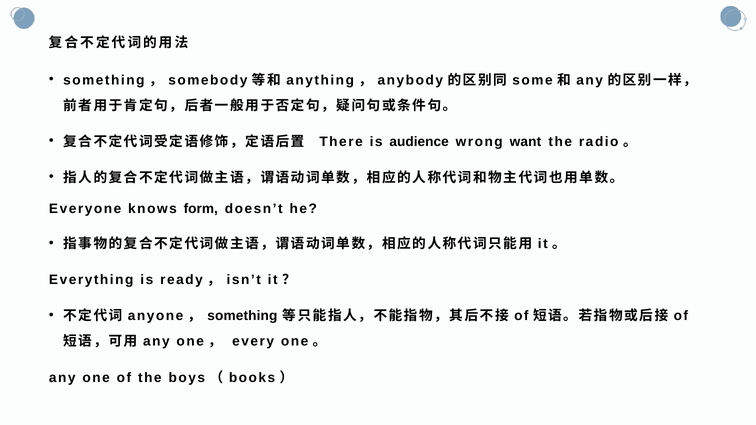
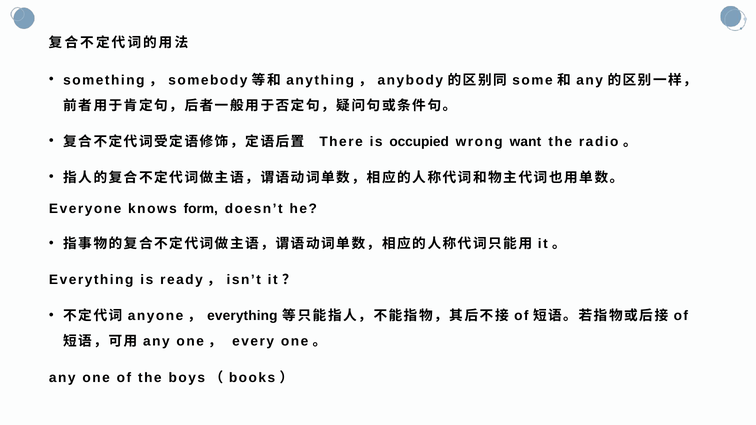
audience: audience -> occupied (419, 142)
something: something -> everything (242, 316)
